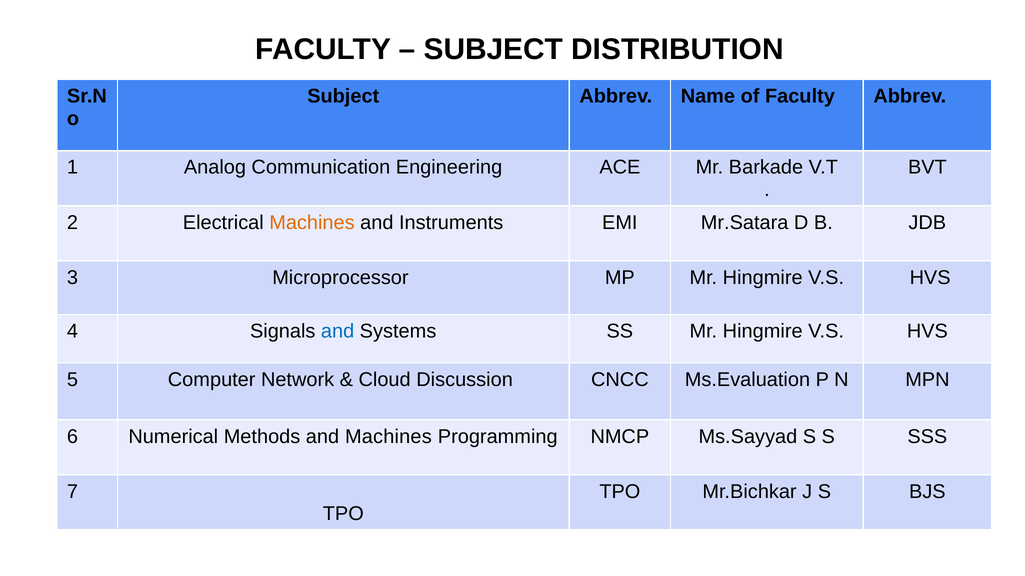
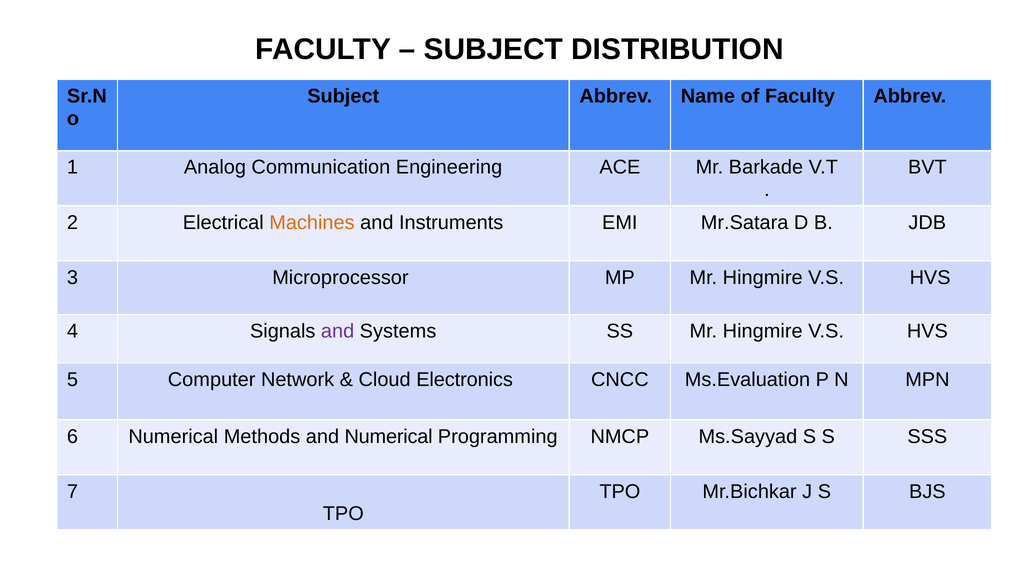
and colour: blue -> purple (338, 331)
Discussion: Discussion -> Electronics (465, 380)
and Machines: Machines -> Numerical (389, 437)
